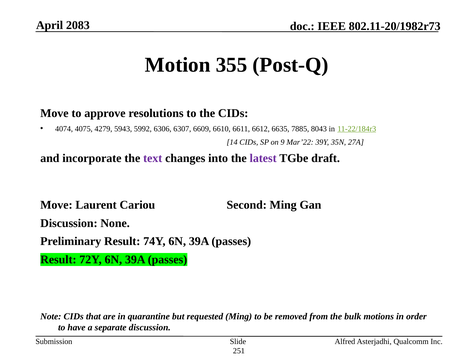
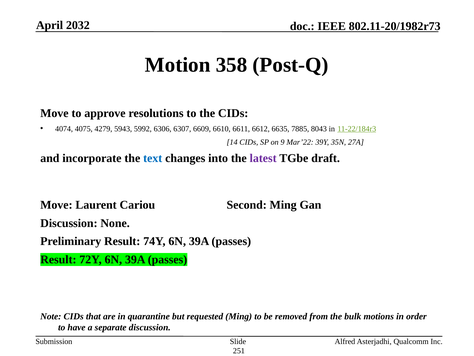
2083: 2083 -> 2032 (78, 25)
355: 355 -> 358 (232, 65)
text colour: purple -> blue (153, 158)
